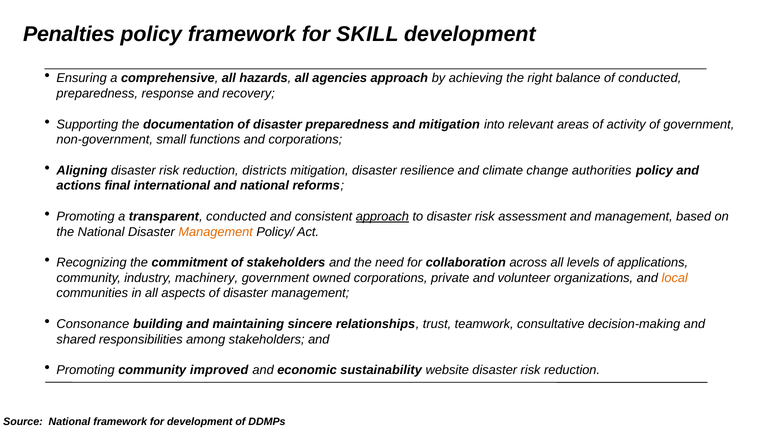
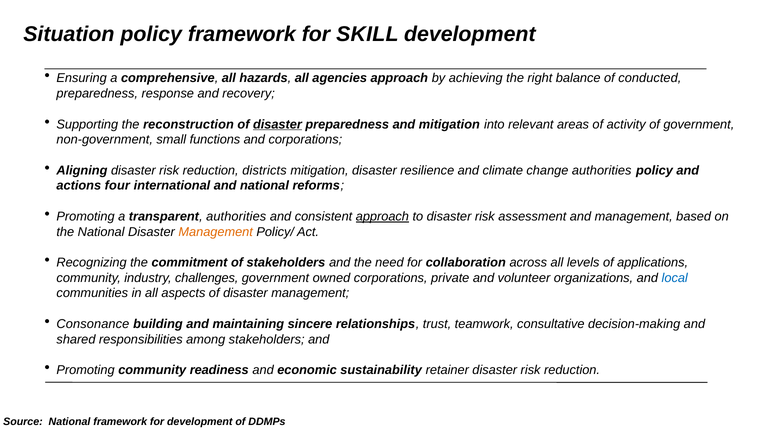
Penalties: Penalties -> Situation (69, 34)
documentation: documentation -> reconstruction (188, 124)
disaster underline: none -> present (277, 124)
final: final -> four (117, 186)
transparent conducted: conducted -> authorities (236, 216)
machinery: machinery -> challenges (207, 278)
local colour: orange -> blue (675, 278)
improved: improved -> readiness (219, 370)
website: website -> retainer (447, 370)
